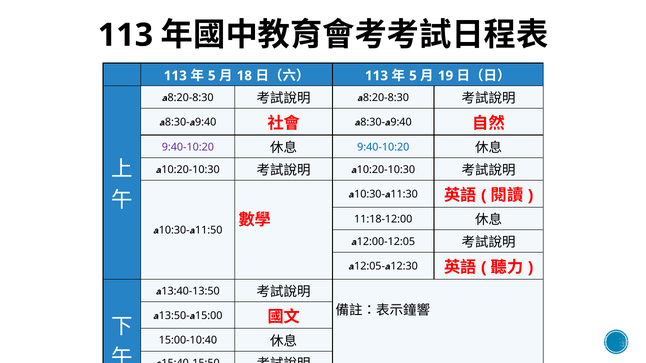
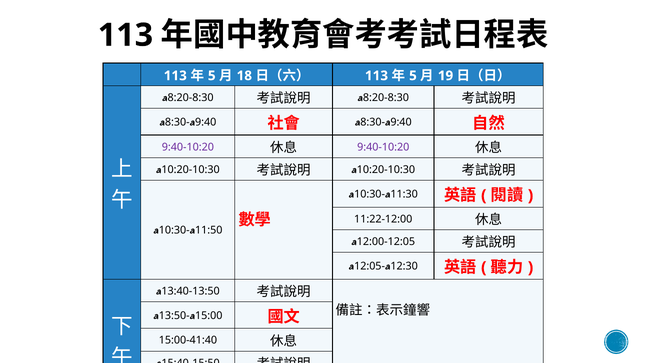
9:40-10:20 colour: blue -> purple (383, 147)
11:18-12:00: 11:18-12:00 -> 11:22-12:00 (383, 219)
15:00-10:40: 15:00-10:40 -> 15:00-41:40 (188, 341)
